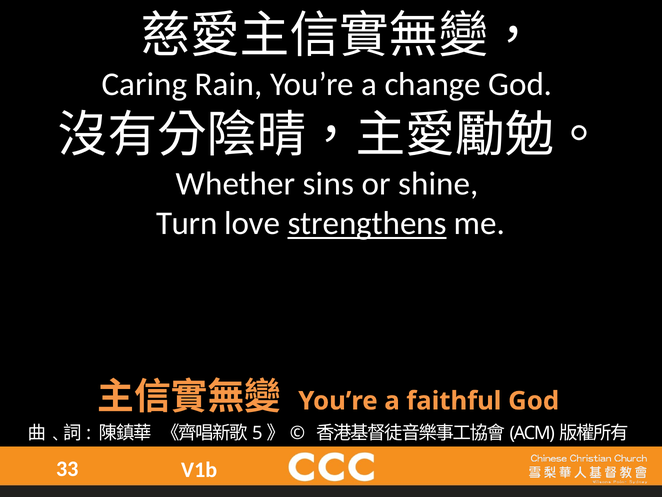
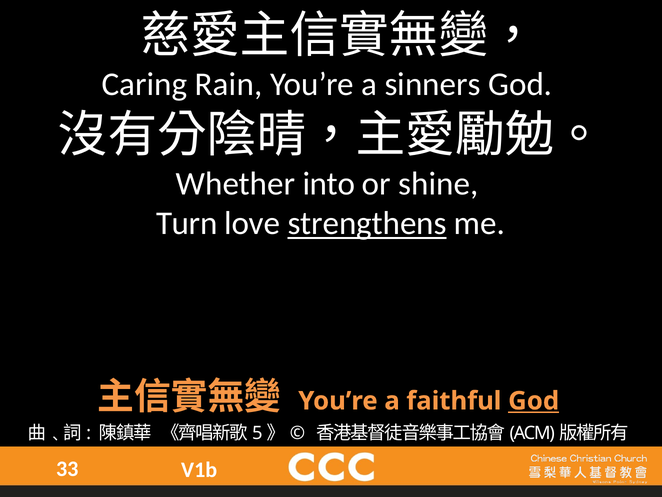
change: change -> sinners (433, 84)
sins: sins -> into (329, 184)
God underline: none -> present (534, 401)
